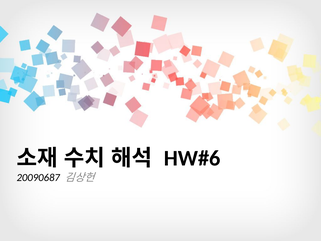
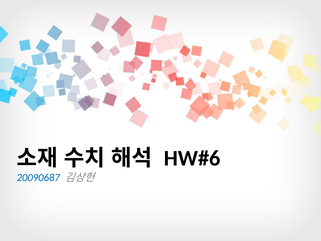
20090687 colour: black -> blue (38, 177)
